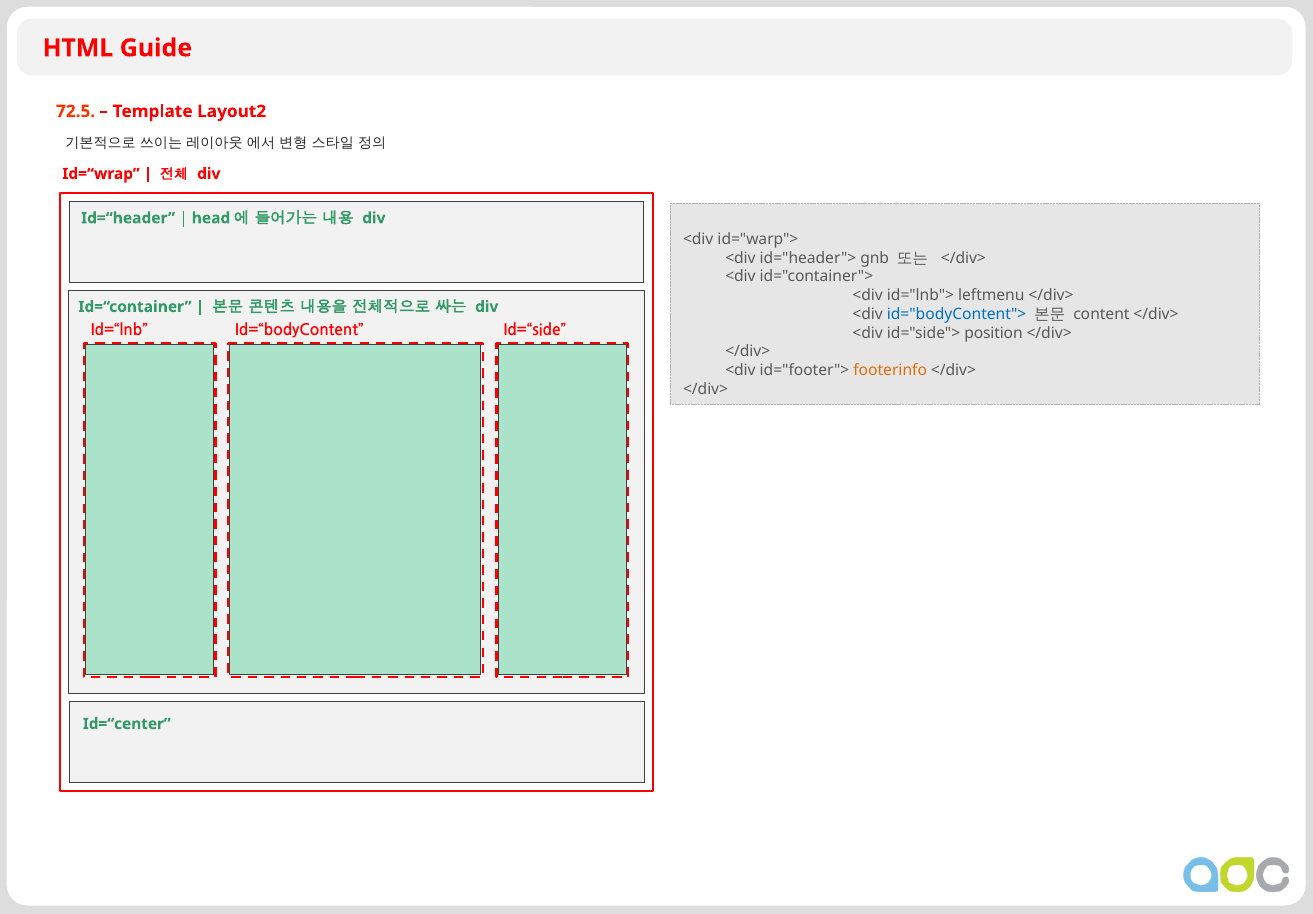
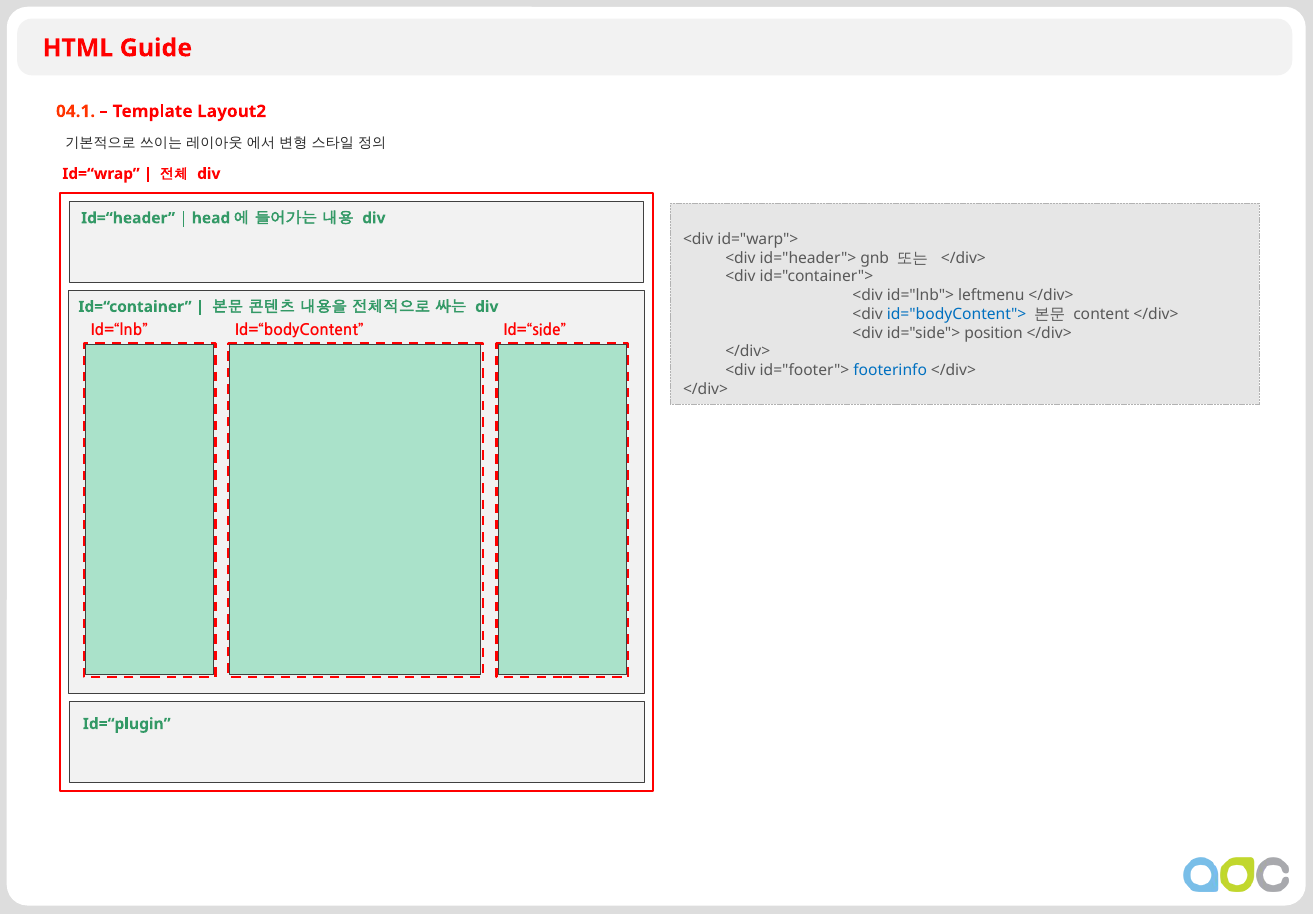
72.5: 72.5 -> 04.1 (76, 111)
footerinfo colour: orange -> blue (890, 371)
Id=“center: Id=“center -> Id=“plugin (127, 724)
